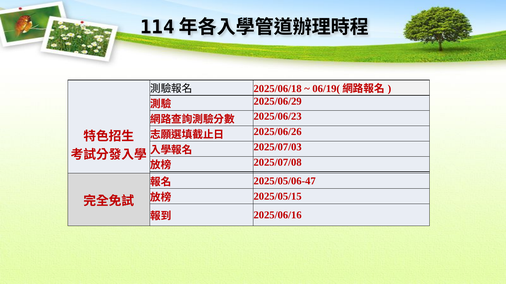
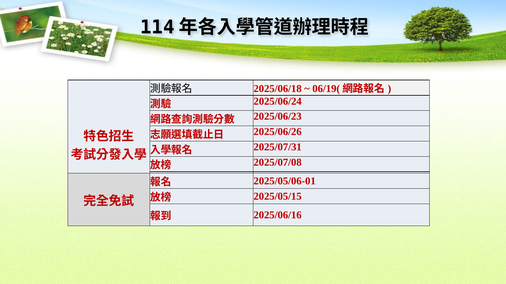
2025/06/29: 2025/06/29 -> 2025/06/24 (278, 101)
2025/07/03: 2025/07/03 -> 2025/07/31 (278, 147)
2025/05/06-47: 2025/05/06-47 -> 2025/05/06-01 (285, 181)
